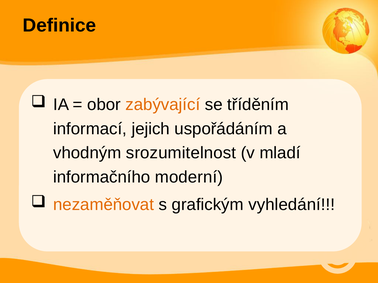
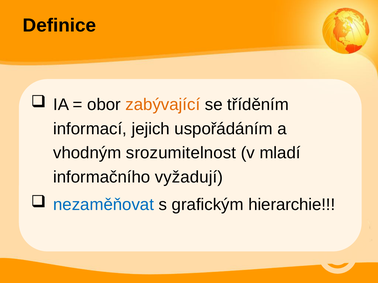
moderní: moderní -> vyžadují (189, 177)
nezaměňovat colour: orange -> blue (104, 205)
vyhledání: vyhledání -> hierarchie (292, 205)
